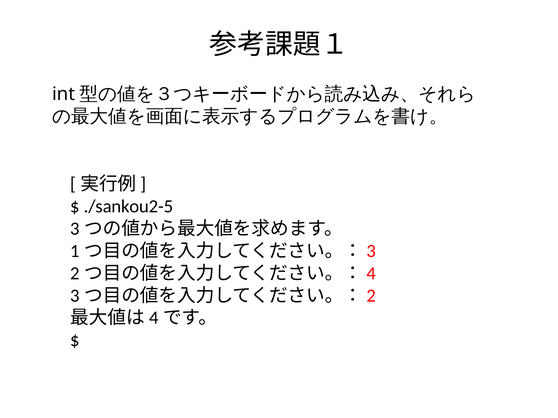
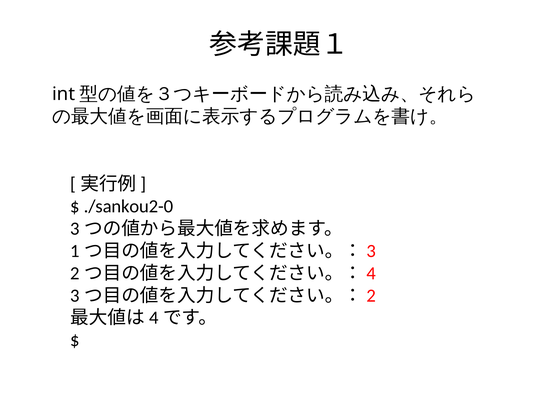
./sankou2-5: ./sankou2-5 -> ./sankou2-0 (129, 207)
